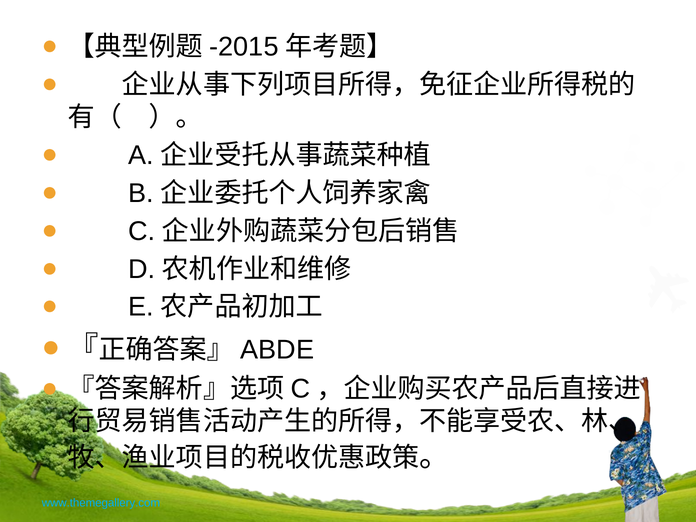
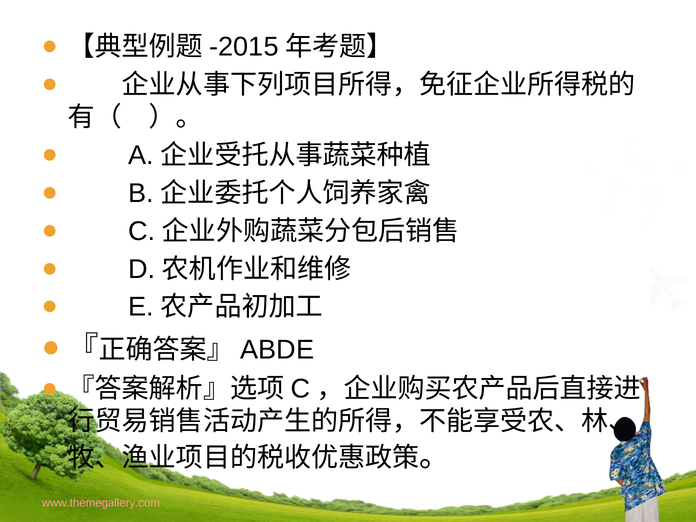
www.themegallery.com colour: light blue -> pink (101, 503)
